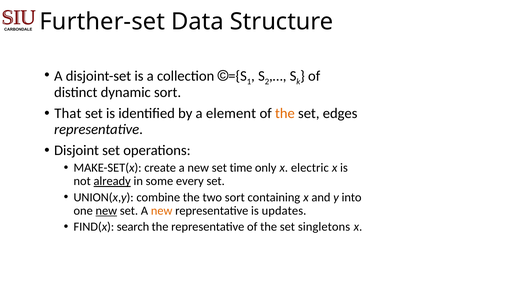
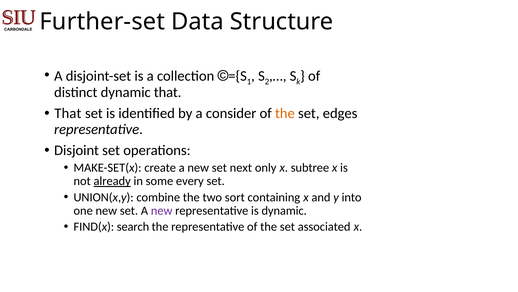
dynamic sort: sort -> that (168, 92)
element: element -> consider (231, 113)
time: time -> next (241, 167)
electric: electric -> subtree (310, 167)
new underline: present -> none (106, 210)
new colour: orange -> purple (162, 210)
is updates: updates -> dynamic (284, 210)
singletons: singletons -> associated (324, 226)
